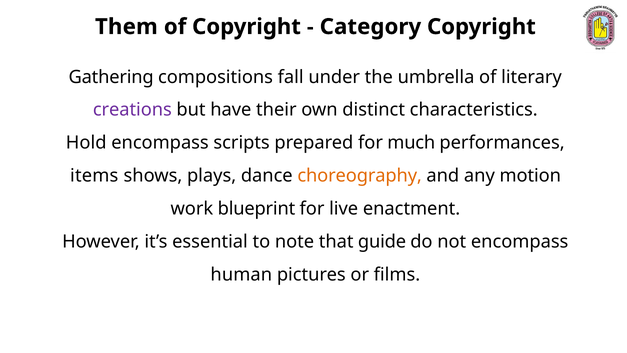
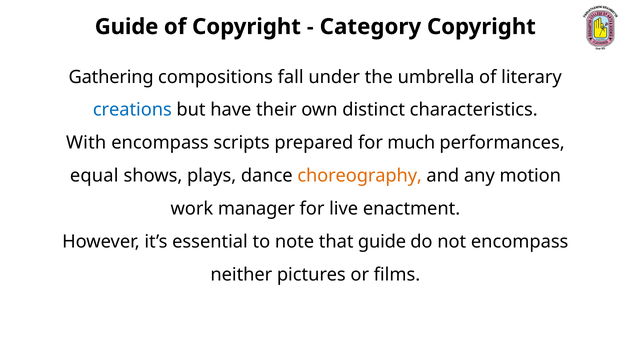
Them: Them -> Guide (127, 27)
creations colour: purple -> blue (132, 110)
Hold: Hold -> With (86, 143)
items: items -> equal (94, 176)
blueprint: blueprint -> manager (256, 209)
human: human -> neither (241, 275)
